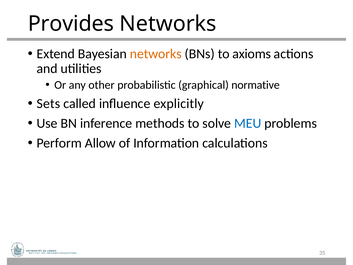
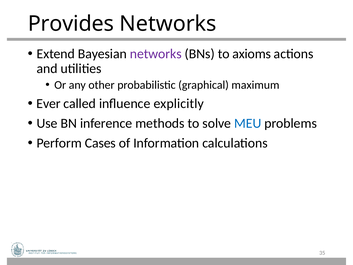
networks colour: orange -> purple (156, 54)
normative: normative -> maximum (255, 85)
Sets: Sets -> Ever (49, 104)
Allow: Allow -> Cases (100, 143)
